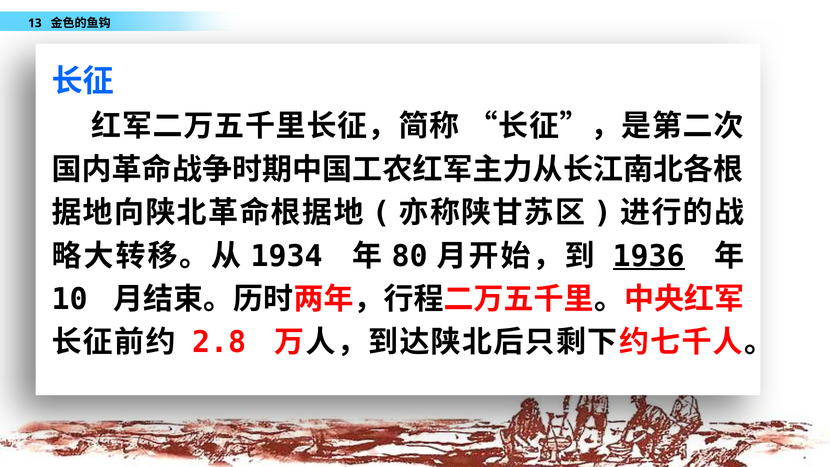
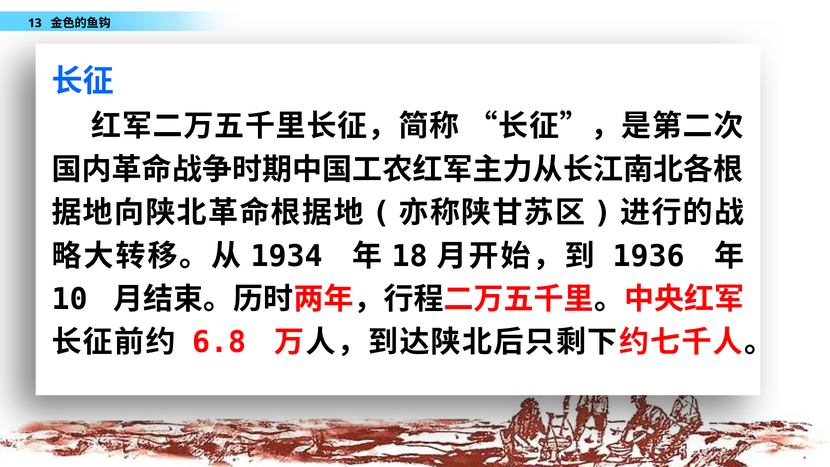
80: 80 -> 18 (410, 256)
1936 underline: present -> none (649, 256)
2.8: 2.8 -> 6.8 (219, 342)
